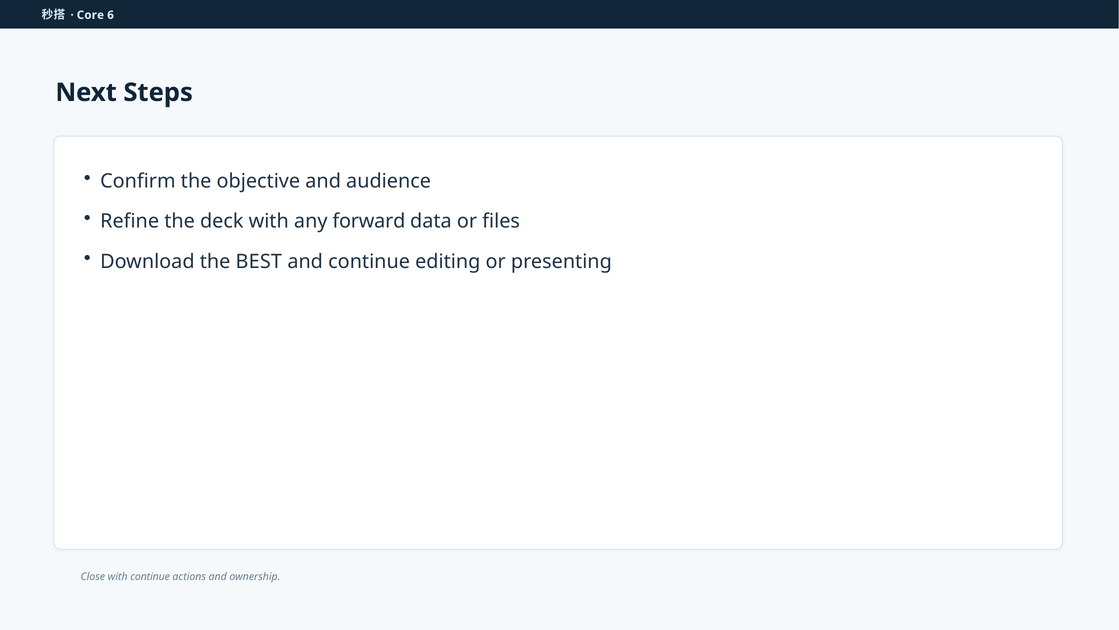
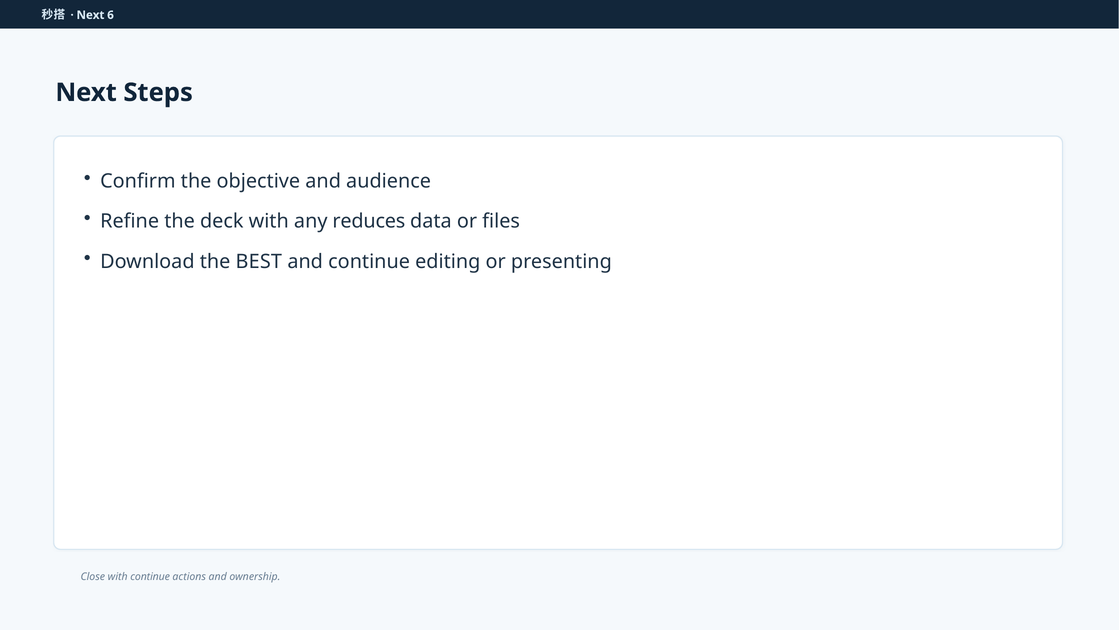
Core: Core -> Next (90, 15)
forward: forward -> reduces (369, 221)
